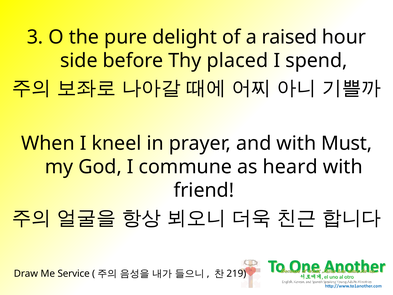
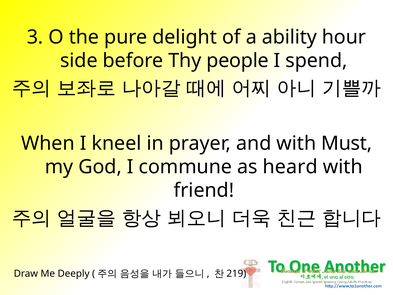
raised: raised -> ability (289, 37)
placed: placed -> people (238, 61)
Service: Service -> Deeply (74, 273)
